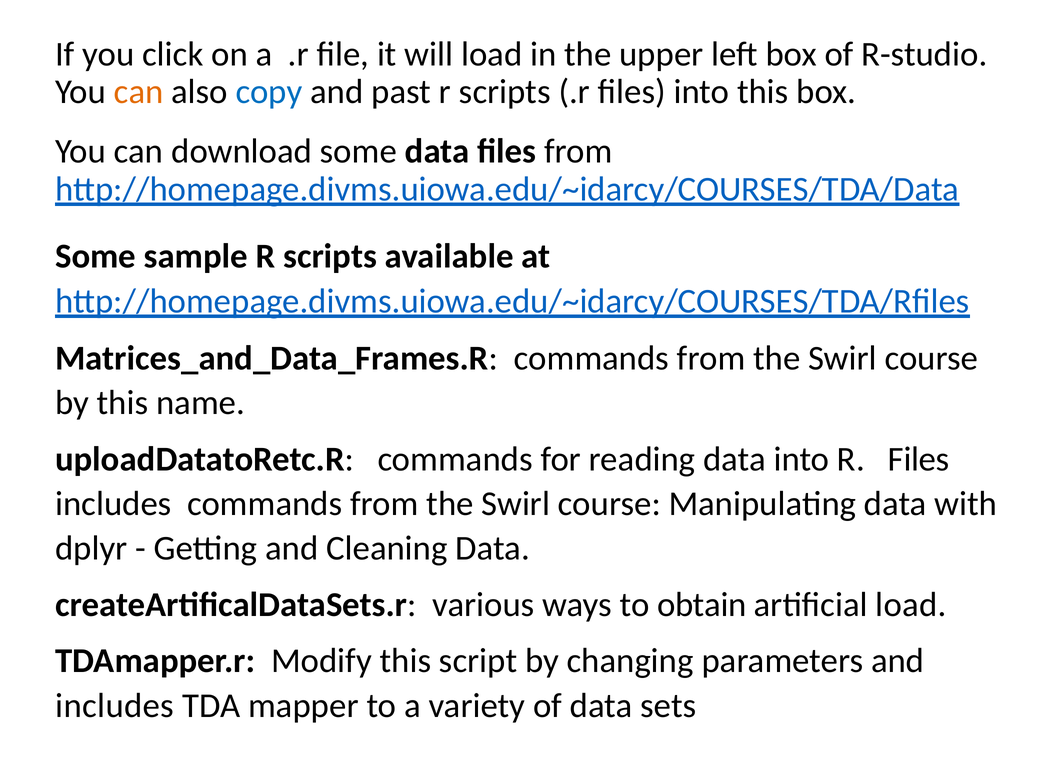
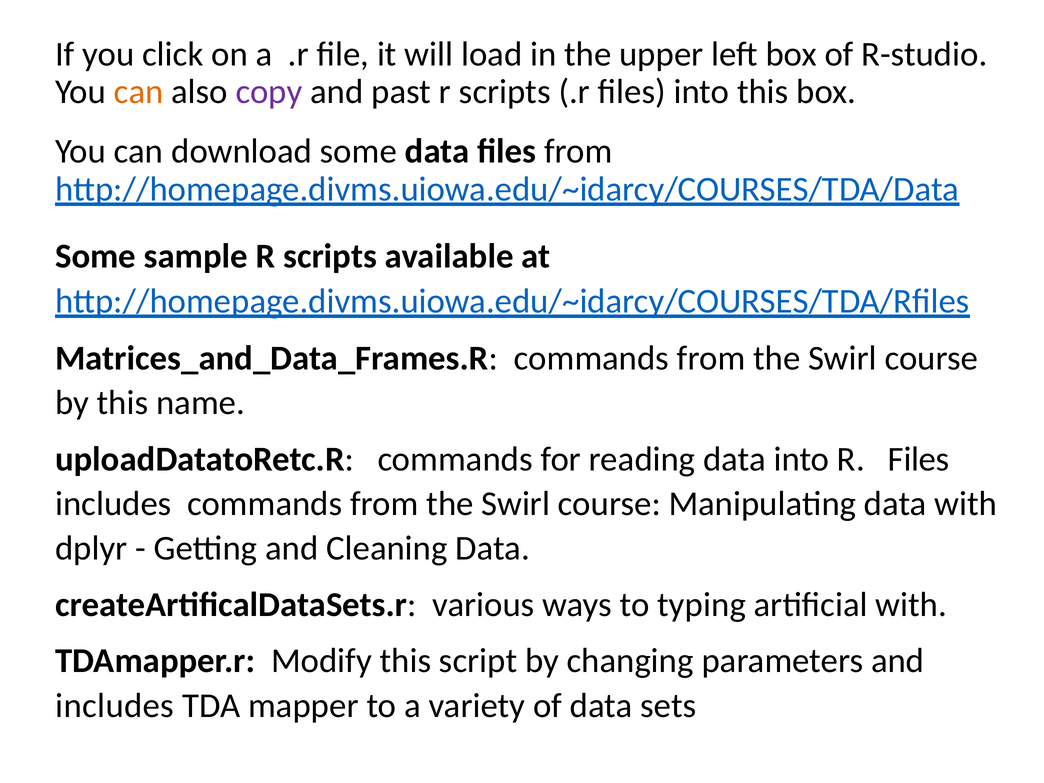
copy colour: blue -> purple (269, 92)
obtain: obtain -> typing (702, 605)
artificial load: load -> with (911, 605)
